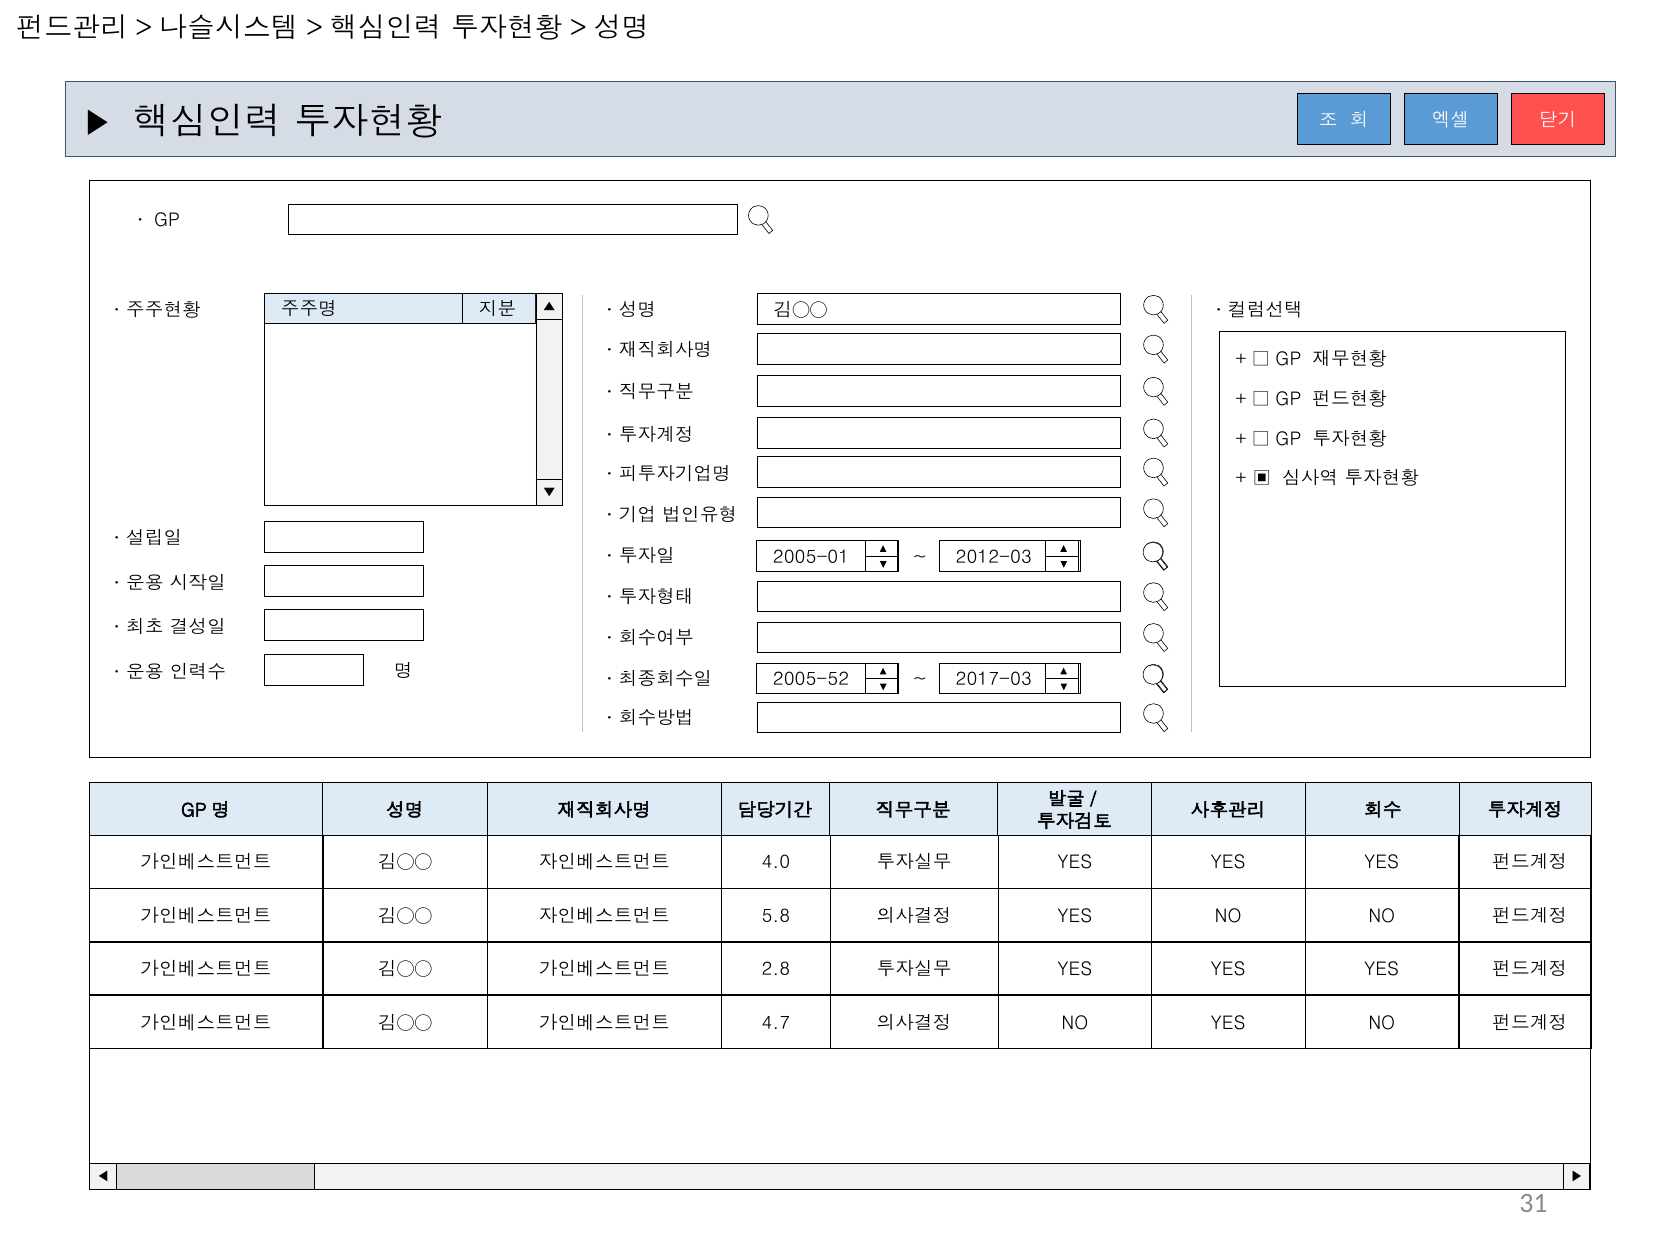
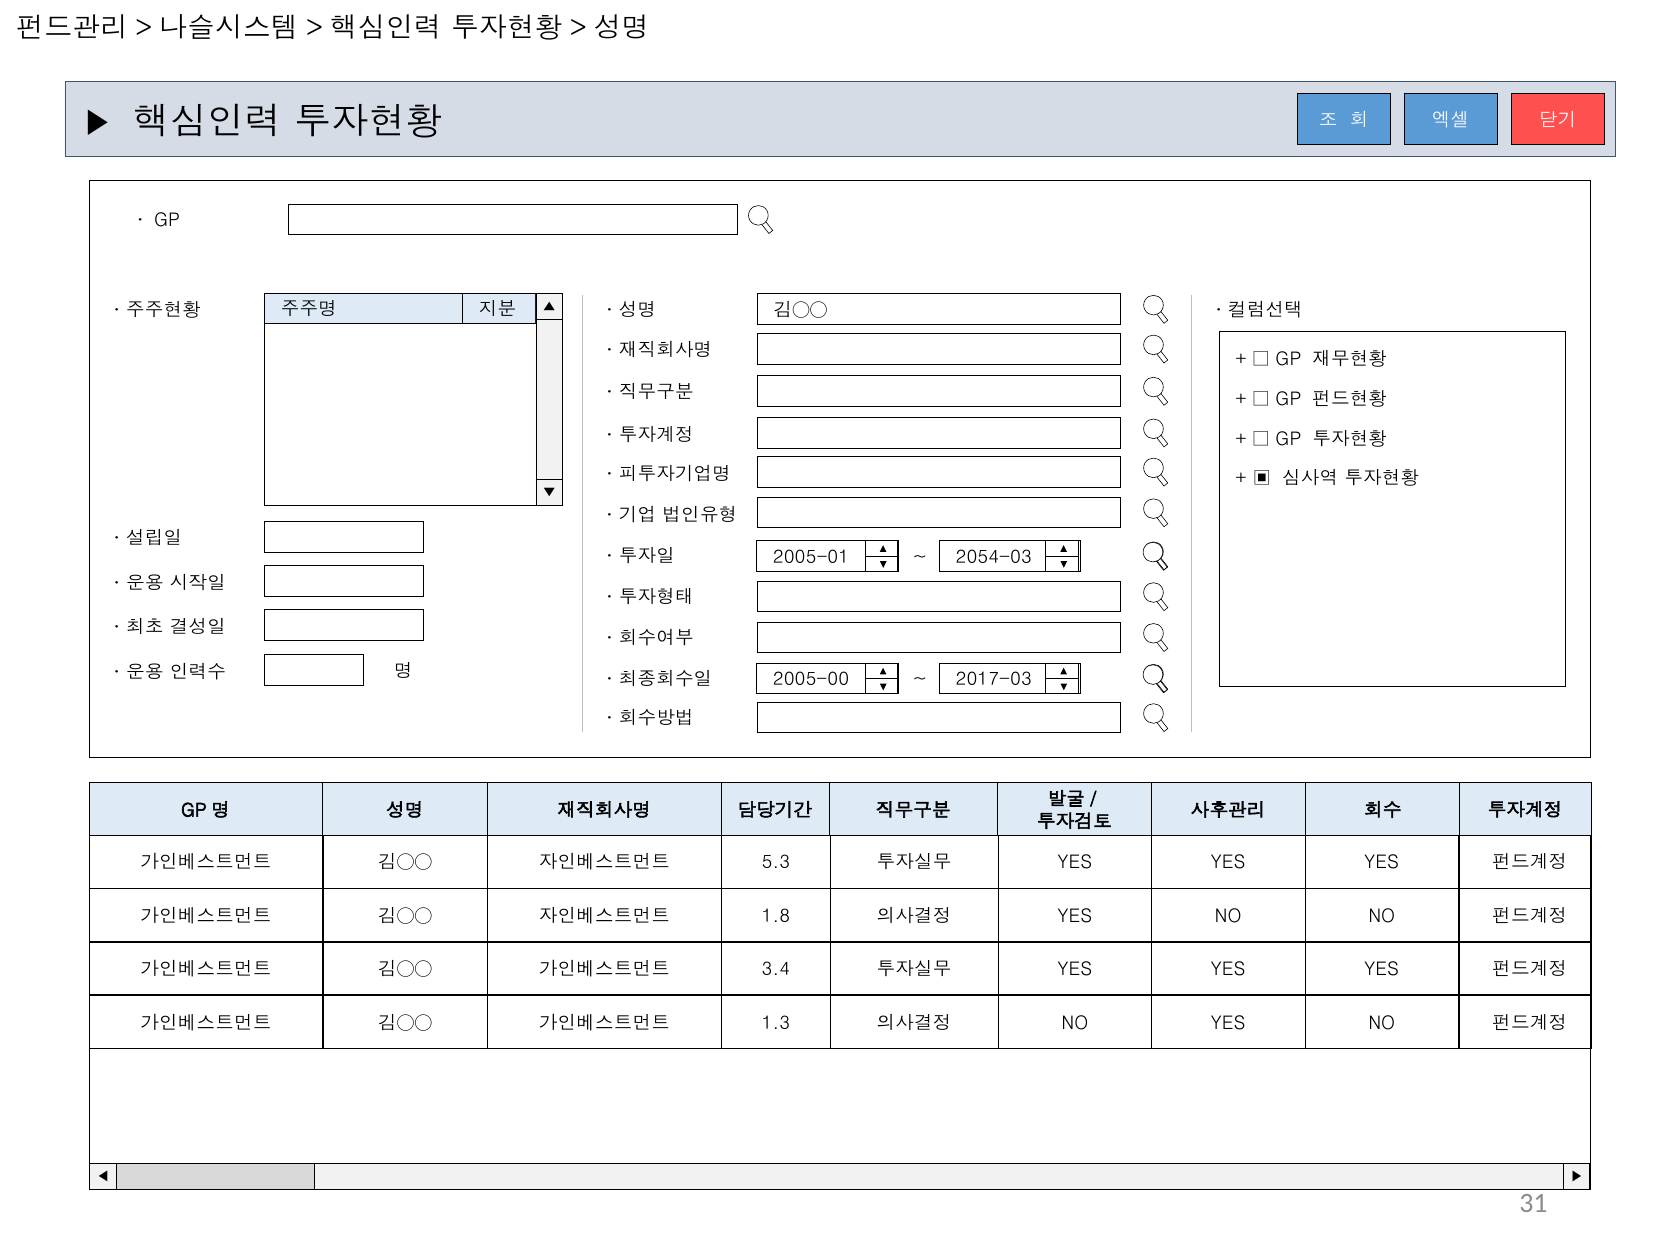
2012-03: 2012-03 -> 2054-03 (994, 557)
2005-52: 2005-52 -> 2005-00 (811, 680)
4.0: 4.0 -> 5.3 (776, 863)
5.8: 5.8 -> 1.8 (776, 916)
2.8: 2.8 -> 3.4 (776, 970)
4.7: 4.7 -> 1.3 (776, 1023)
